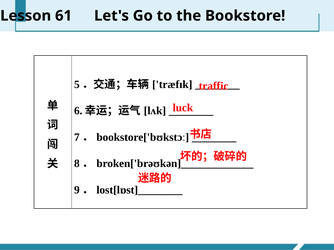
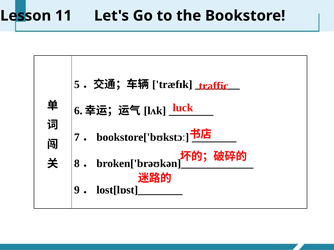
61: 61 -> 11 (64, 16)
